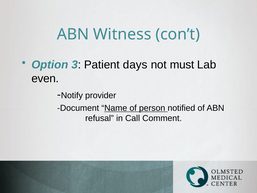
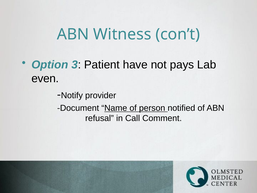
days: days -> have (135, 65)
must: must -> pays (182, 65)
